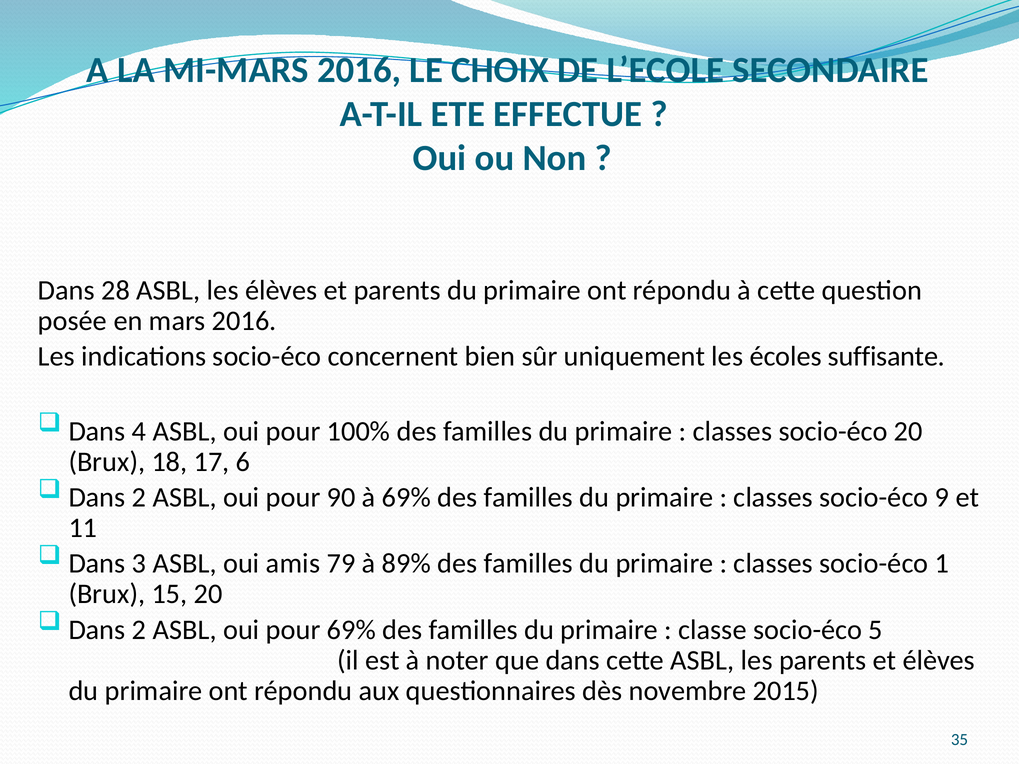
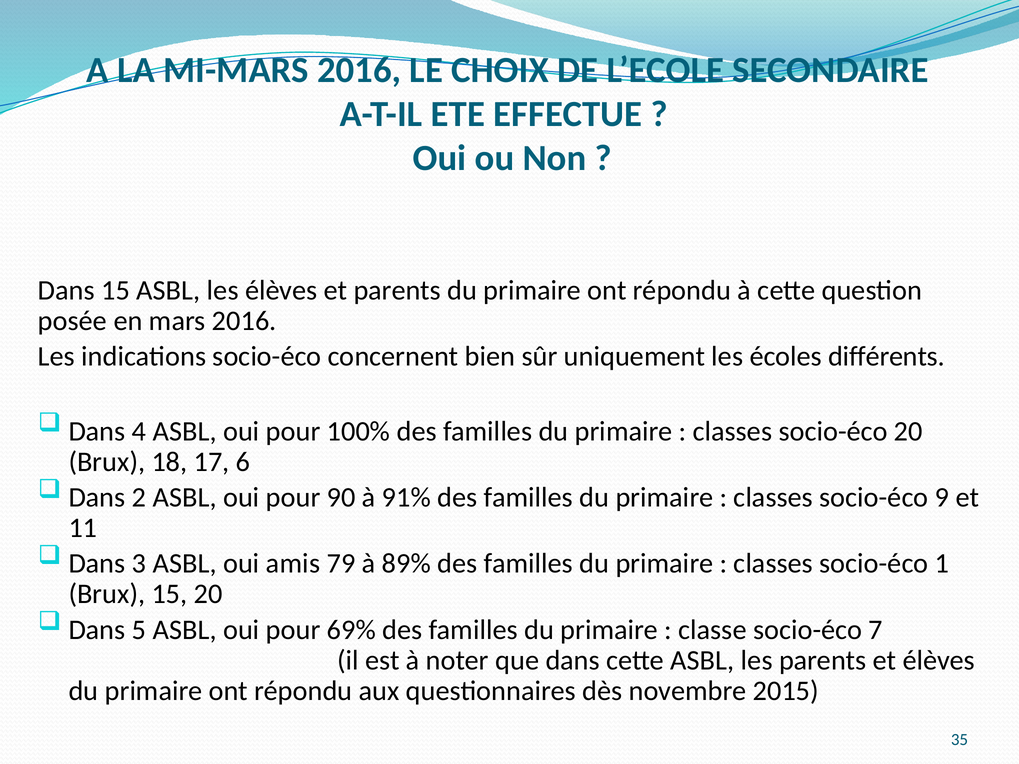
Dans 28: 28 -> 15 (116, 290)
suffisante: suffisante -> différents (887, 357)
à 69%: 69% -> 91% (406, 498)
2: 2 -> 5 (139, 630)
5: 5 -> 7 (876, 630)
